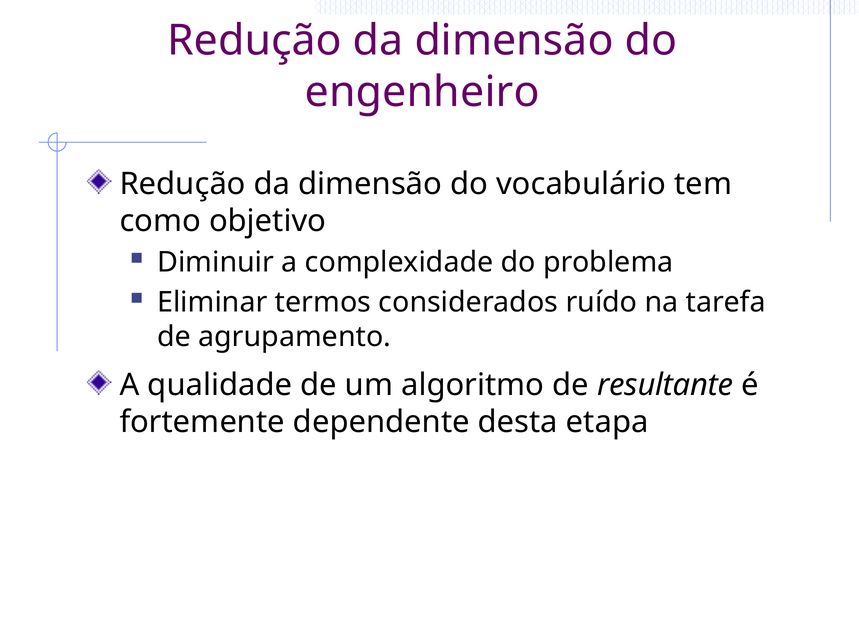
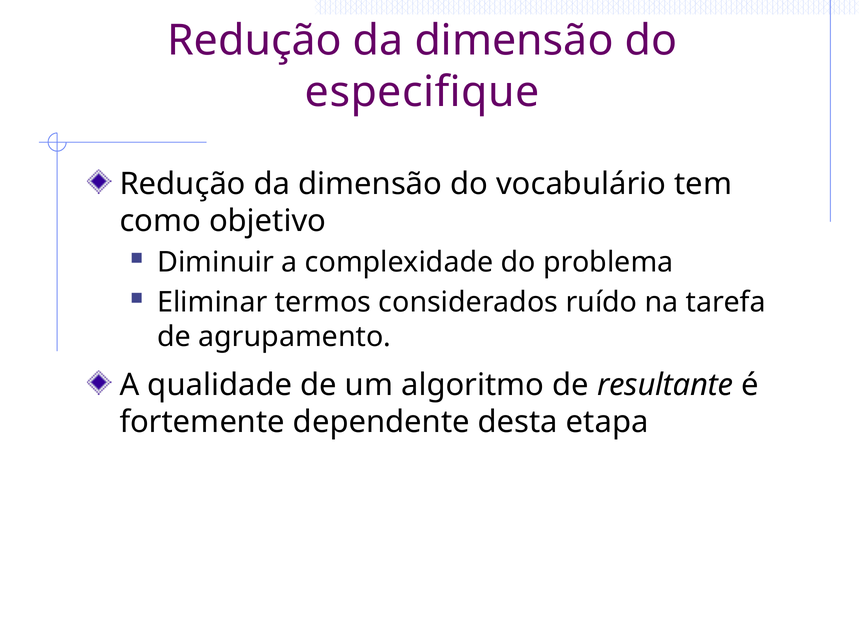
engenheiro: engenheiro -> especifique (422, 92)
